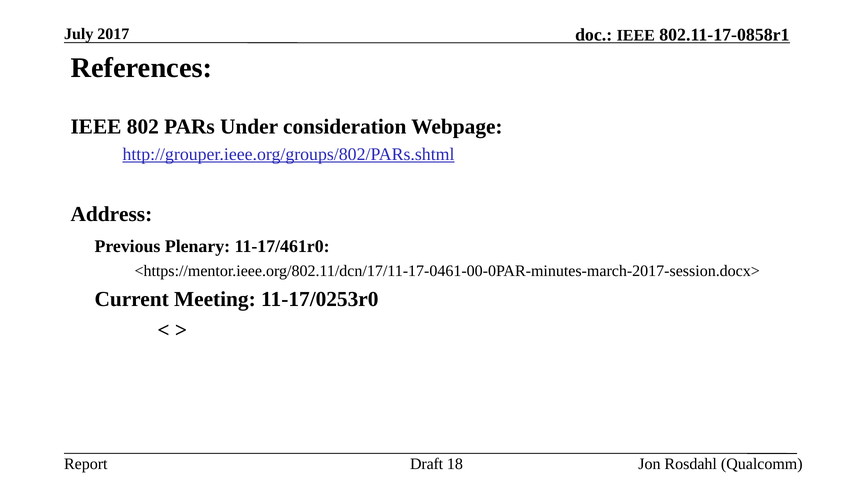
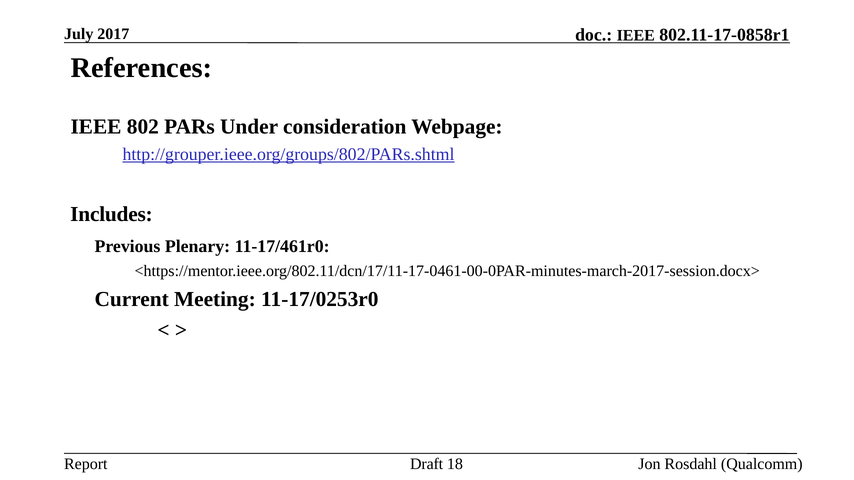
Address: Address -> Includes (111, 214)
